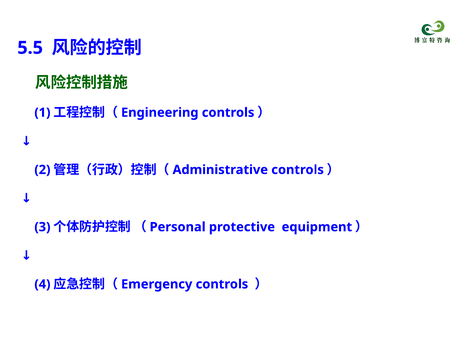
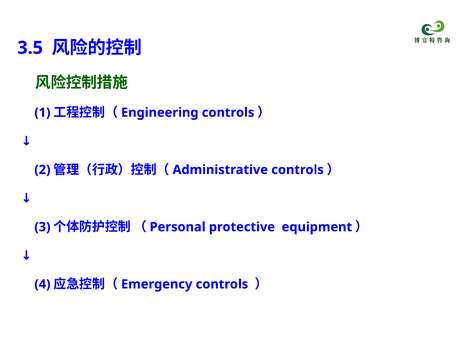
5.5: 5.5 -> 3.5 (30, 48)
